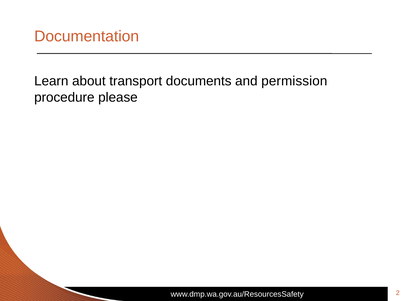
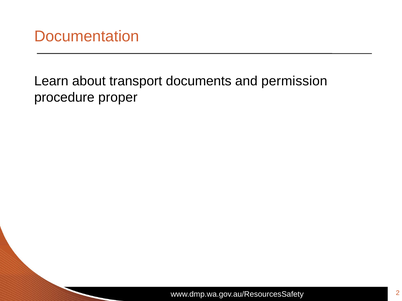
please: please -> proper (118, 97)
